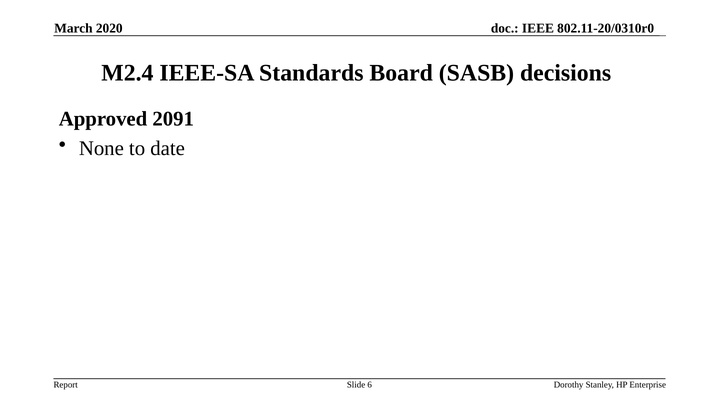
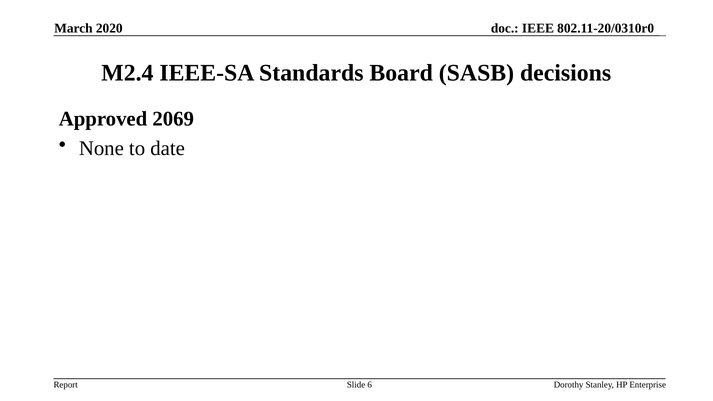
2091: 2091 -> 2069 (173, 119)
